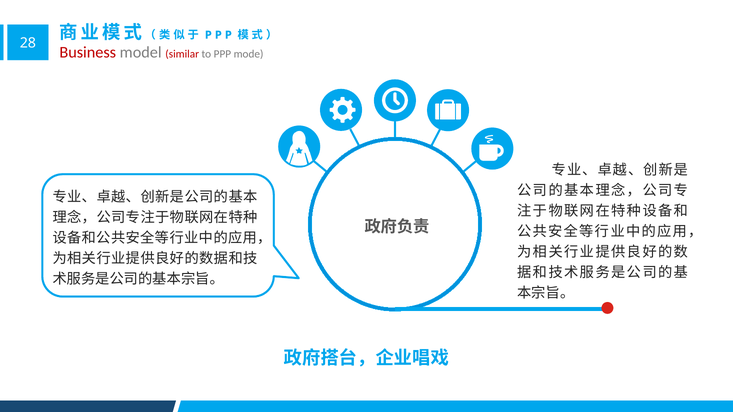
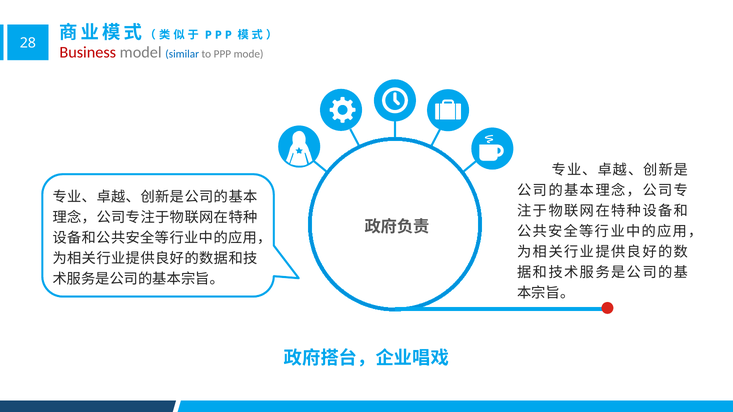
similar colour: red -> blue (182, 54)
